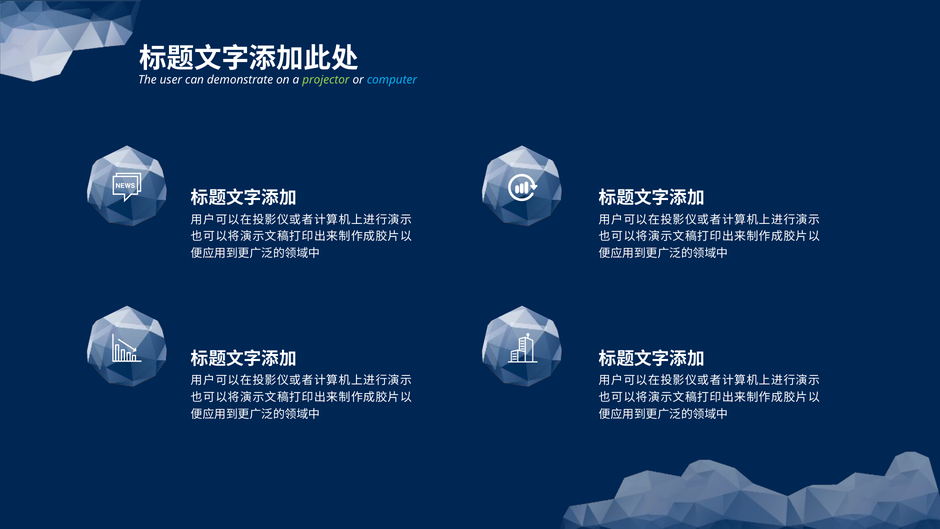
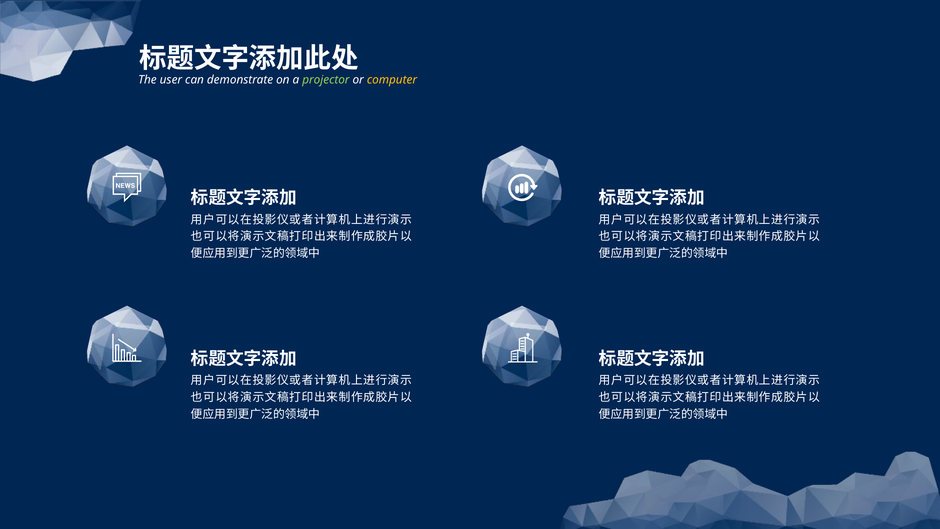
computer colour: light blue -> yellow (392, 80)
